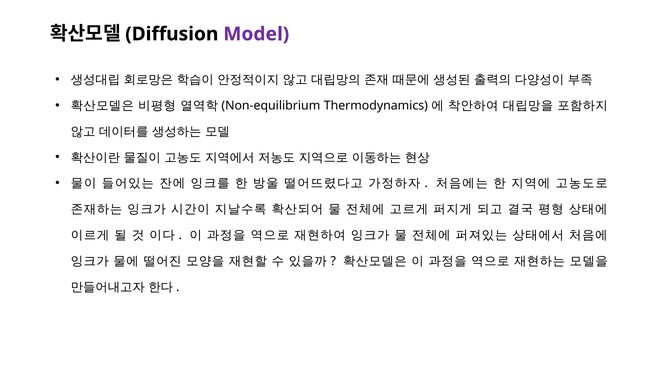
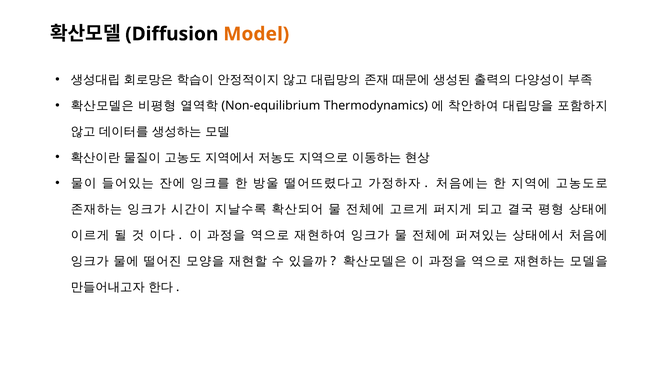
Model colour: purple -> orange (256, 34)
